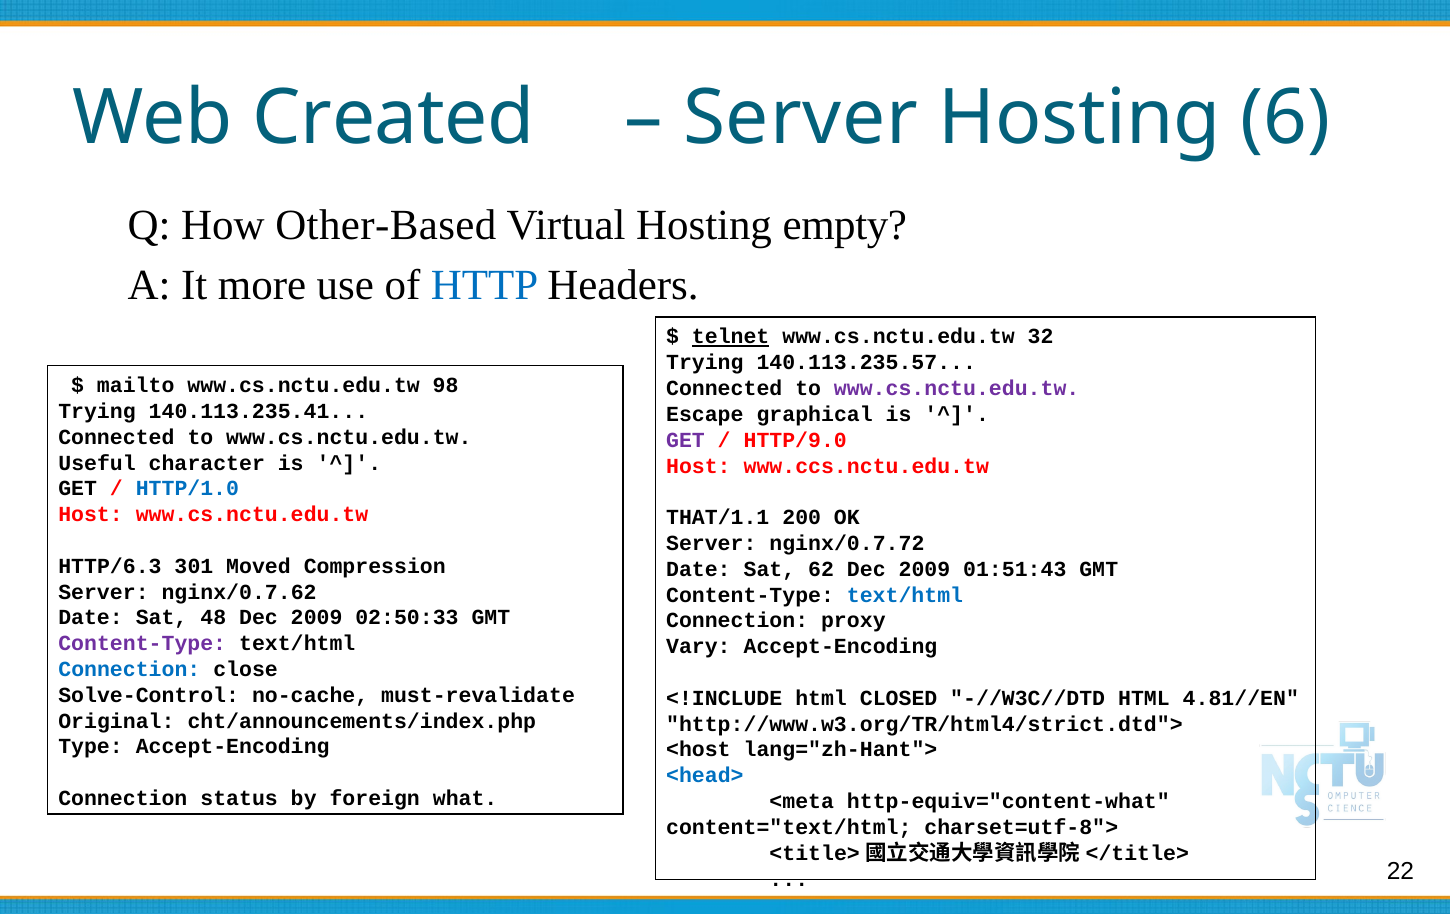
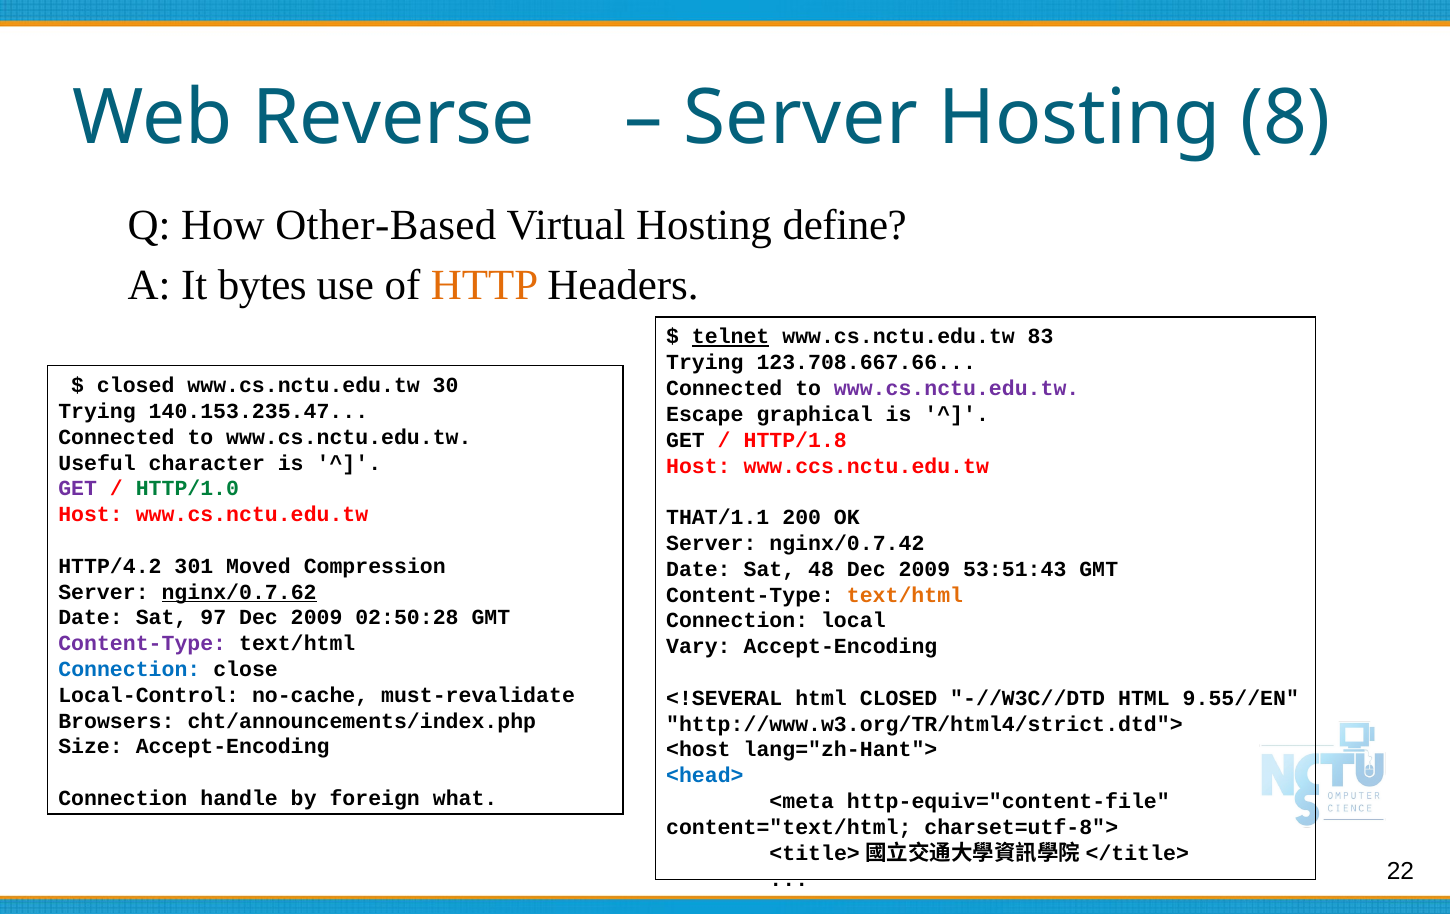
Created: Created -> Reverse (394, 118)
6: 6 -> 8 (1286, 118)
empty: empty -> define (845, 225)
more: more -> bytes (262, 285)
HTTP colour: blue -> orange (485, 285)
32: 32 -> 83 (1041, 337)
140.113.235.57: 140.113.235.57 -> 123.708.667.66 (866, 363)
mailto: mailto -> closed (136, 385)
98: 98 -> 30 (446, 385)
140.113.235.41: 140.113.235.41 -> 140.153.235.47 (258, 411)
GET colour: purple -> black (685, 440)
HTTP/9.0: HTTP/9.0 -> HTTP/1.8 (795, 440)
GET colour: black -> purple (78, 489)
HTTP/1.0 colour: blue -> green (187, 489)
nginx/0.7.72: nginx/0.7.72 -> nginx/0.7.42 (847, 543)
HTTP/6.3: HTTP/6.3 -> HTTP/4.2 (110, 566)
62: 62 -> 48 (821, 569)
01:51:43: 01:51:43 -> 53:51:43 (1015, 569)
nginx/0.7.62 underline: none -> present (239, 592)
text/html colour: blue -> orange (905, 595)
48: 48 -> 97 (213, 618)
02:50:33: 02:50:33 -> 02:50:28 (407, 618)
proxy: proxy -> local (853, 621)
Solve-Control: Solve-Control -> Local-Control (149, 695)
<!INCLUDE: <!INCLUDE -> <!SEVERAL (724, 698)
4.81//EN: 4.81//EN -> 9.55//EN (1241, 698)
Original: Original -> Browsers (116, 721)
Type: Type -> Size (91, 747)
status: status -> handle (239, 798)
http-equiv="content-what: http-equiv="content-what -> http-equiv="content-file (1008, 801)
